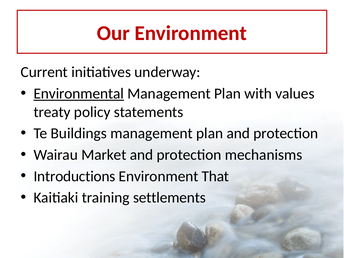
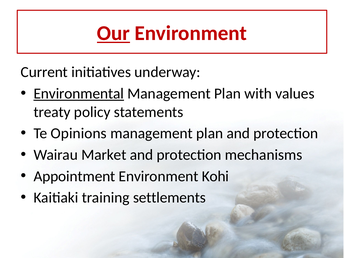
Our underline: none -> present (113, 33)
Buildings: Buildings -> Opinions (79, 133)
Introductions: Introductions -> Appointment (74, 176)
That: That -> Kohi (215, 176)
